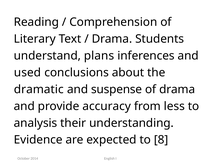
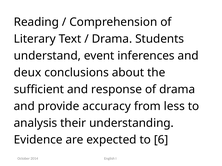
plans: plans -> event (99, 56)
used: used -> deux (28, 73)
dramatic: dramatic -> sufficient (39, 90)
suspense: suspense -> response (117, 90)
8: 8 -> 6 (161, 140)
